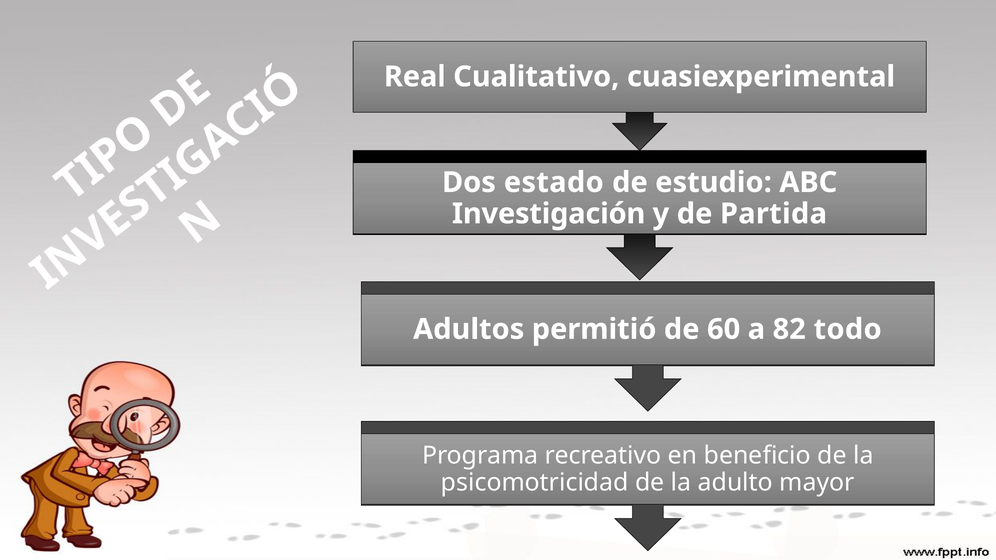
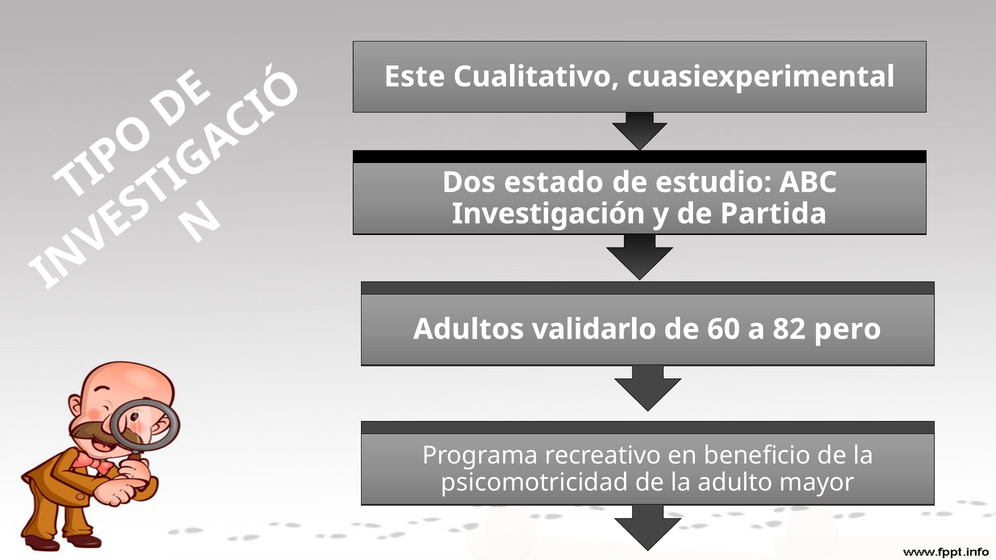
Real: Real -> Este (415, 77)
permitió: permitió -> validarlo (594, 329)
todo: todo -> pero (848, 329)
